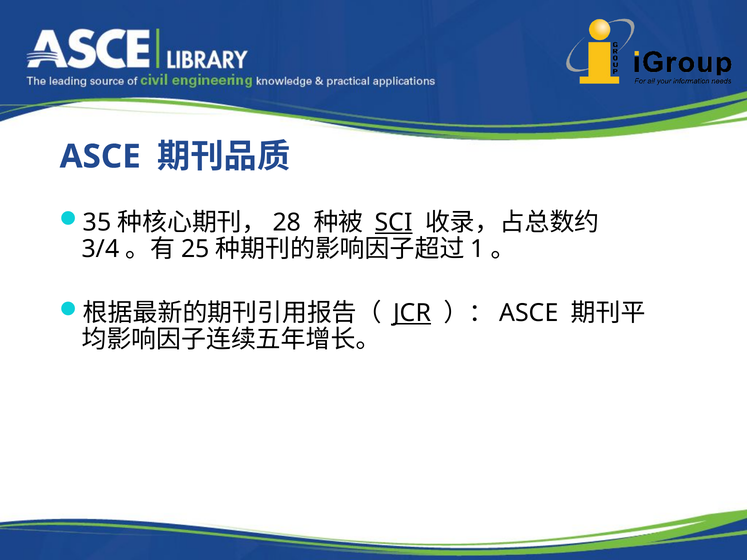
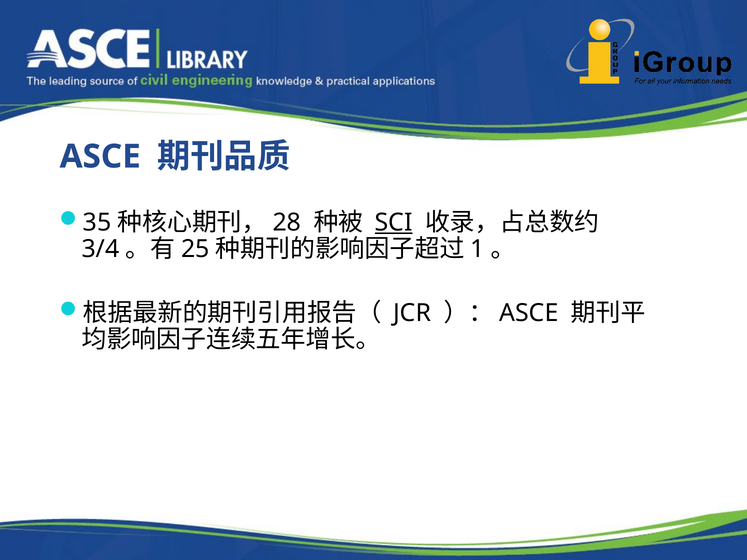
JCR underline: present -> none (412, 313)
